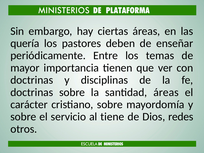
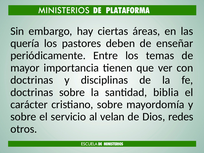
santidad áreas: áreas -> biblia (166, 92)
tiene: tiene -> velan (112, 117)
